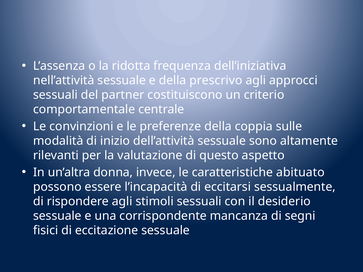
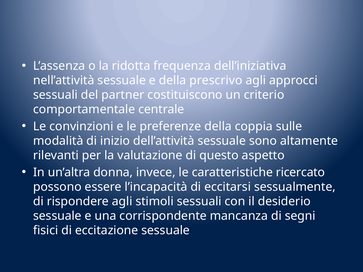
abituato: abituato -> ricercato (300, 172)
